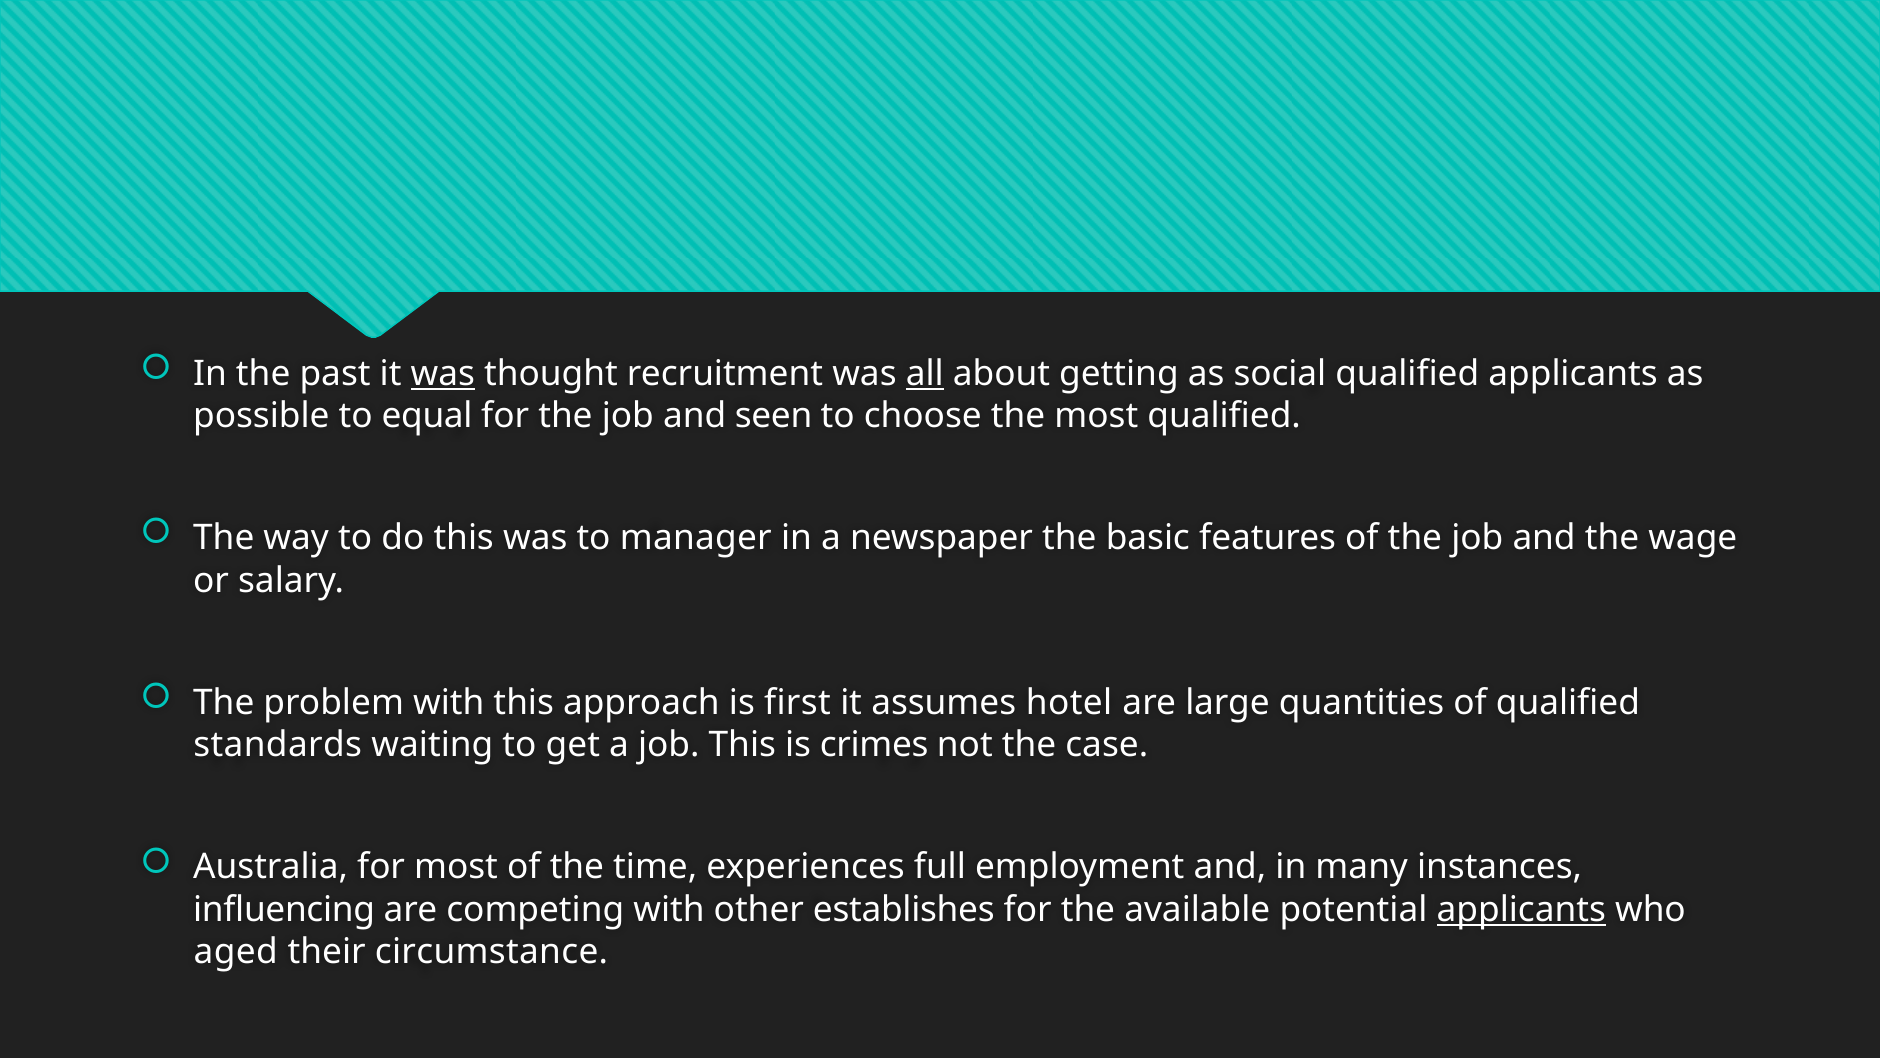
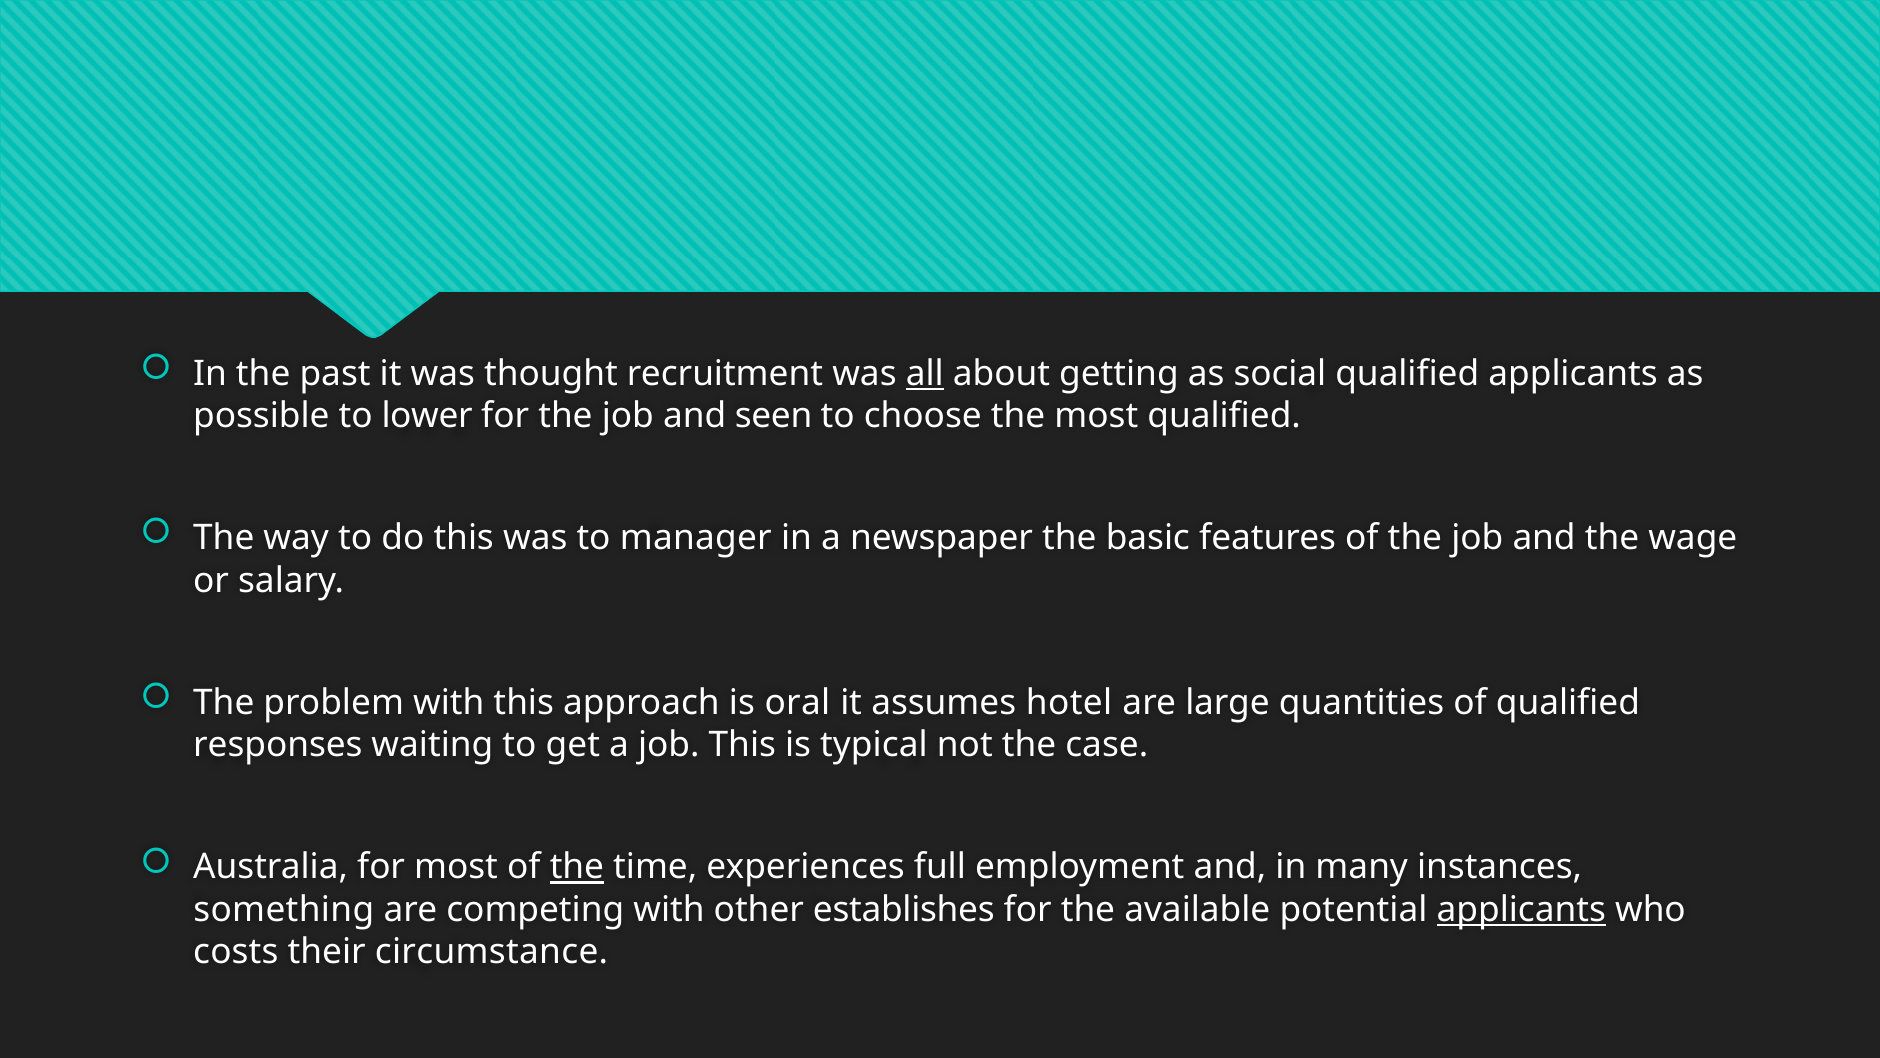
was underline: present -> none (443, 373)
equal: equal -> lower (427, 416)
first: first -> oral (797, 702)
standards: standards -> responses (278, 745)
crimes: crimes -> typical (874, 745)
the underline: none -> present (577, 867)
influencing: influencing -> something (284, 909)
aged: aged -> costs (236, 951)
